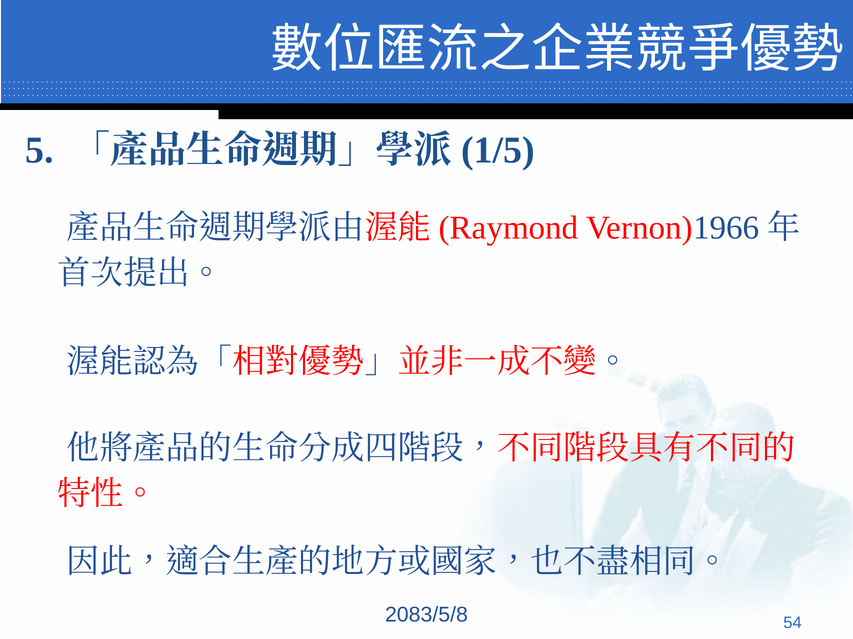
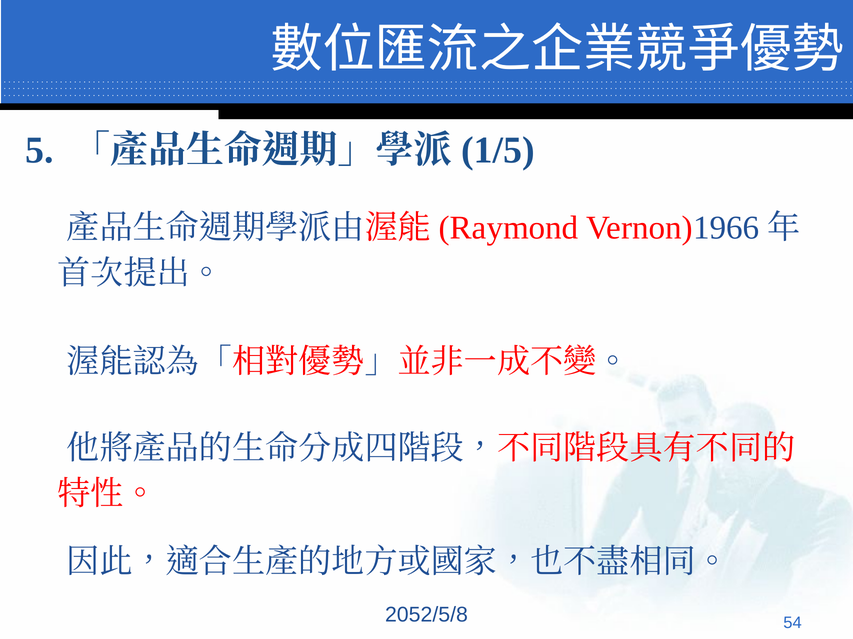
2083/5/8: 2083/5/8 -> 2052/5/8 (426, 616)
